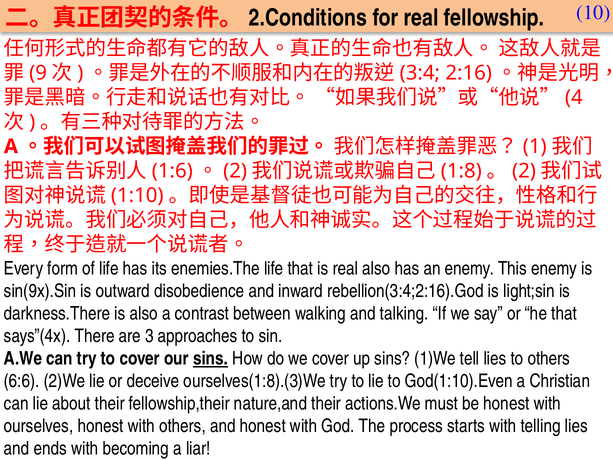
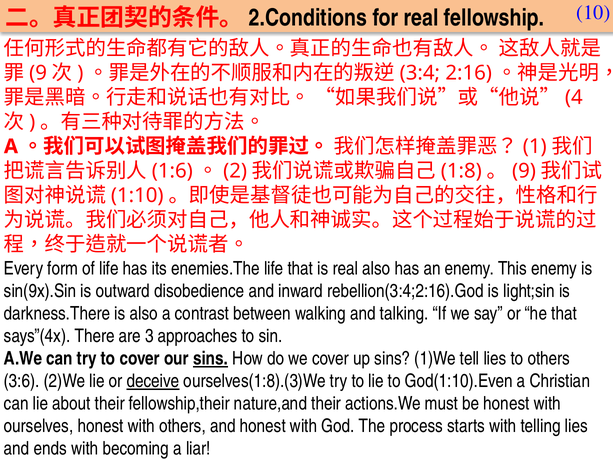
2: 2 -> 9 (524, 171)
6:6: 6:6 -> 3:6 (22, 381)
deceive underline: none -> present (153, 381)
